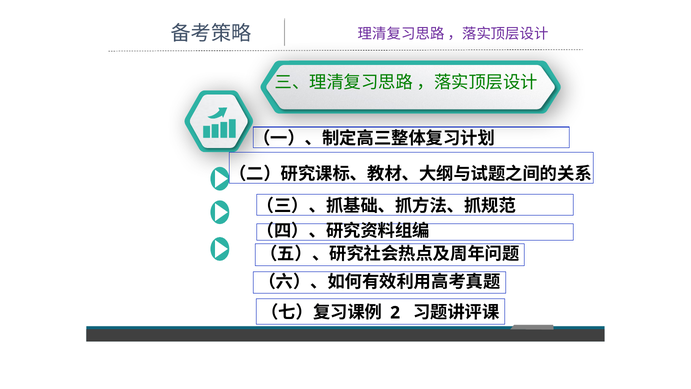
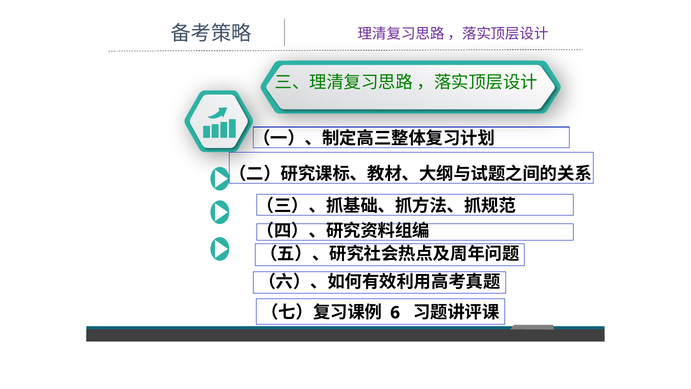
2: 2 -> 6 (395, 312)
